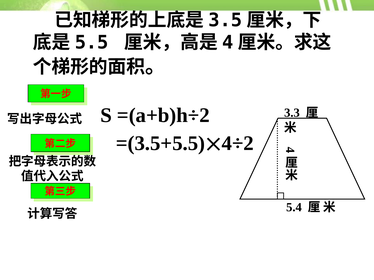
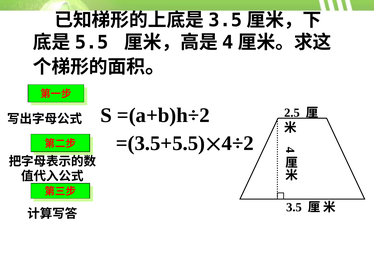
3.3: 3.3 -> 2.5 (292, 113)
5.4: 5.4 -> 3.5 (294, 208)
